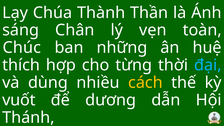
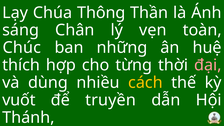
Thành: Thành -> Thông (101, 13)
đại colour: light blue -> pink (208, 65)
dương: dương -> truyền (111, 100)
